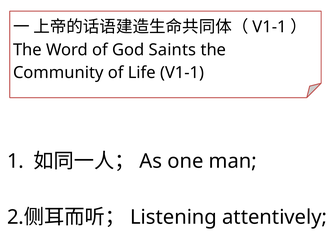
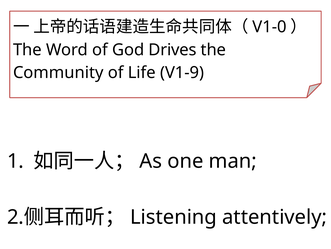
V1-1: V1-1 -> V1-0 (269, 27)
Saints: Saints -> Drives (173, 50)
Life V1-1: V1-1 -> V1-9 (182, 73)
